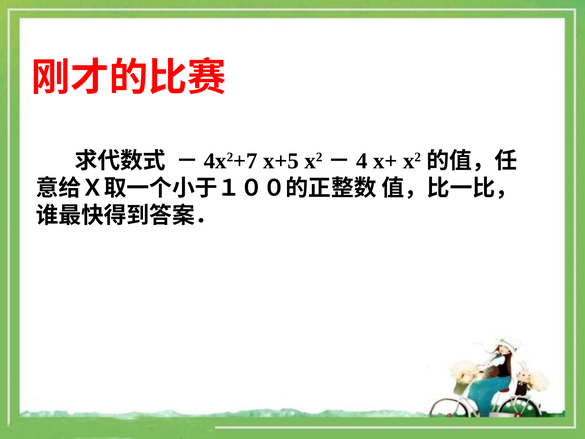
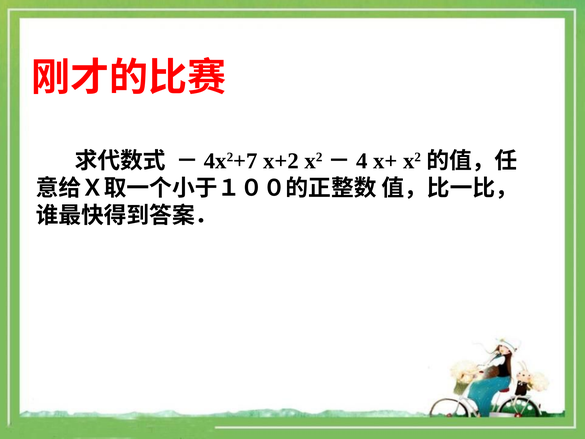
x+5: x+5 -> x+2 (281, 161)
